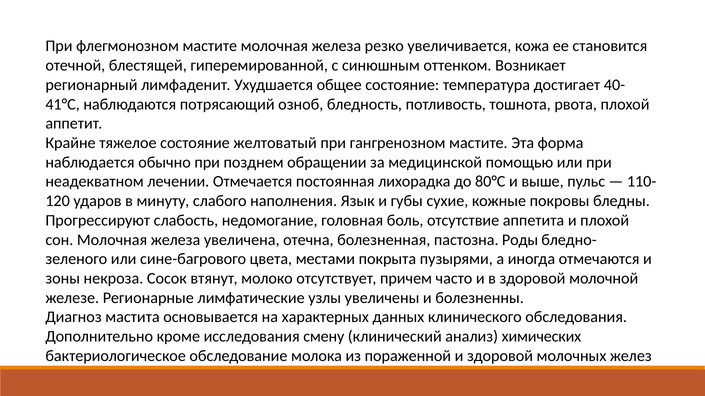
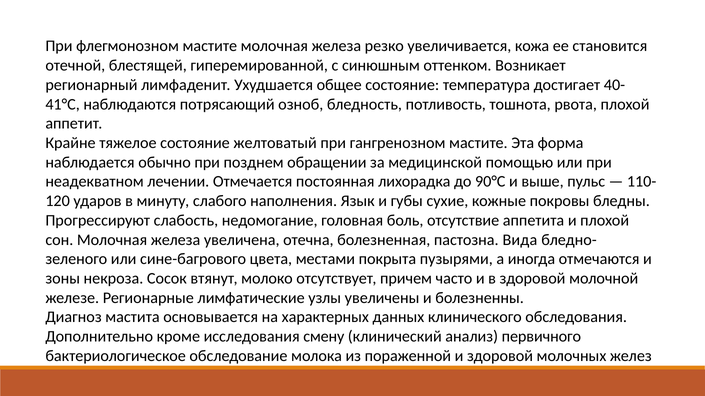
80°С: 80°С -> 90°С (490, 182)
Роды: Роды -> Вида (520, 240)
химических: химических -> первичного (541, 337)
